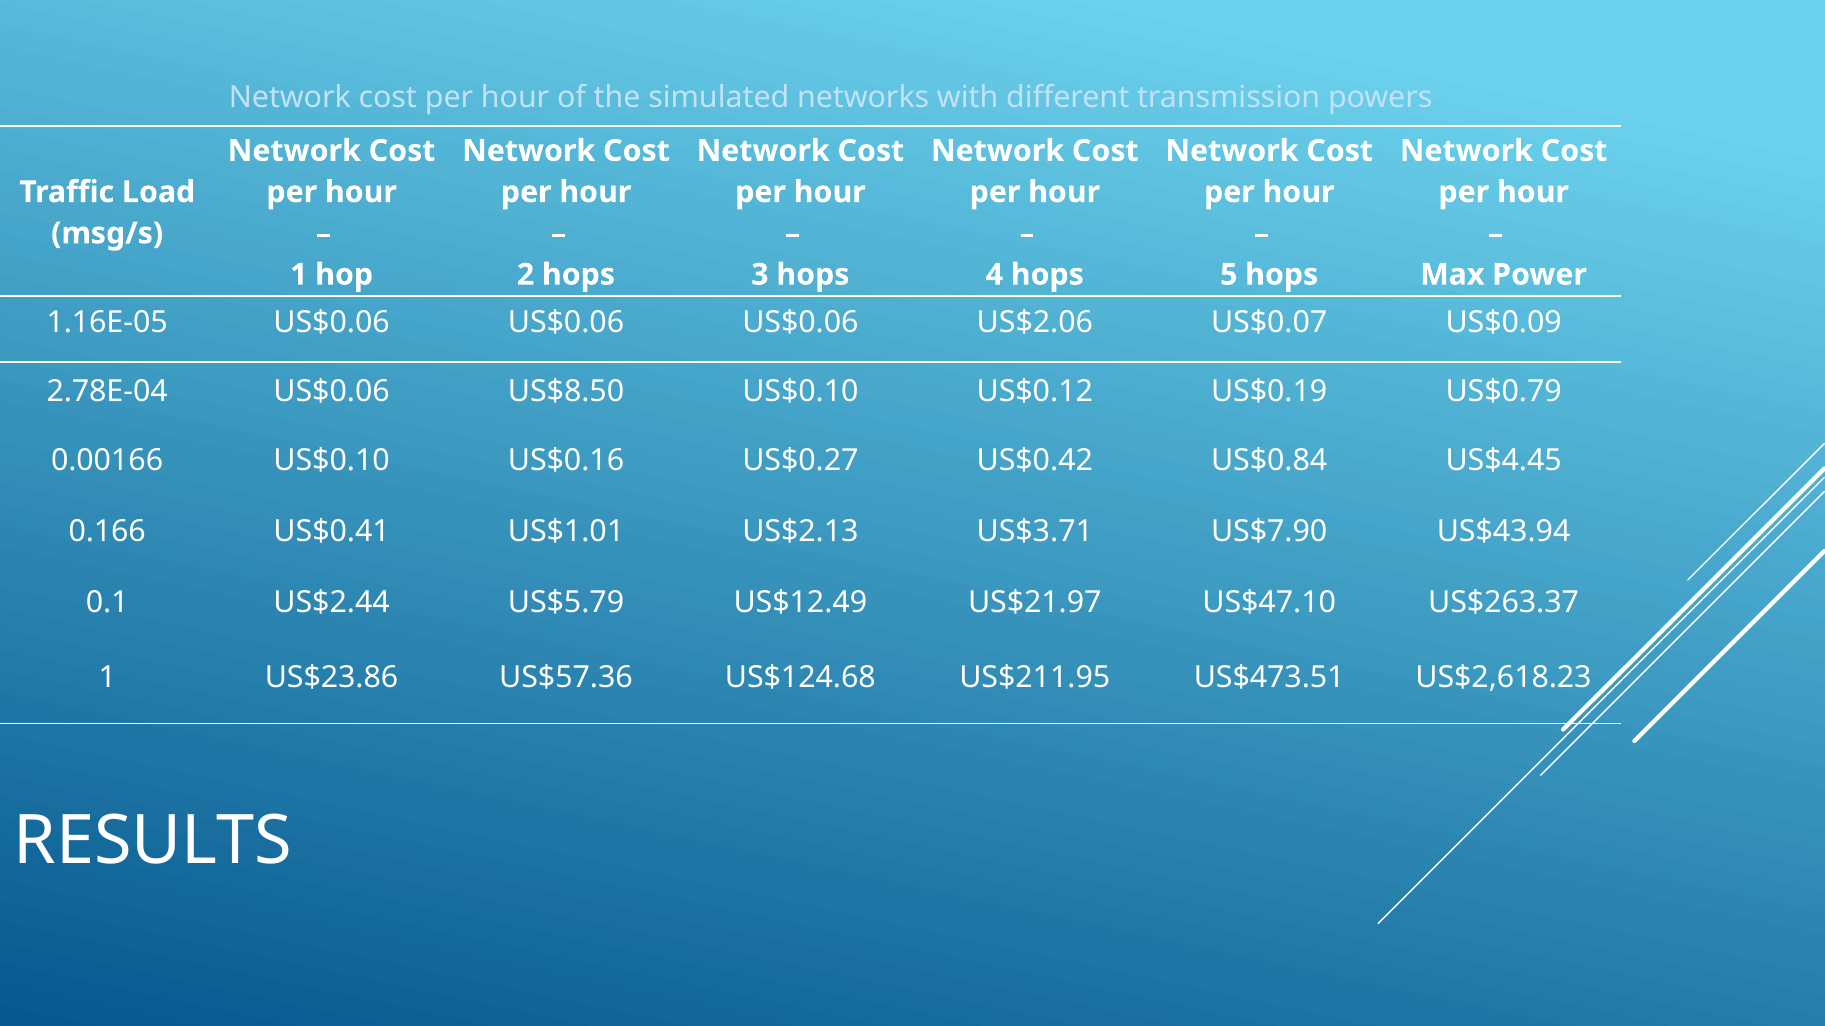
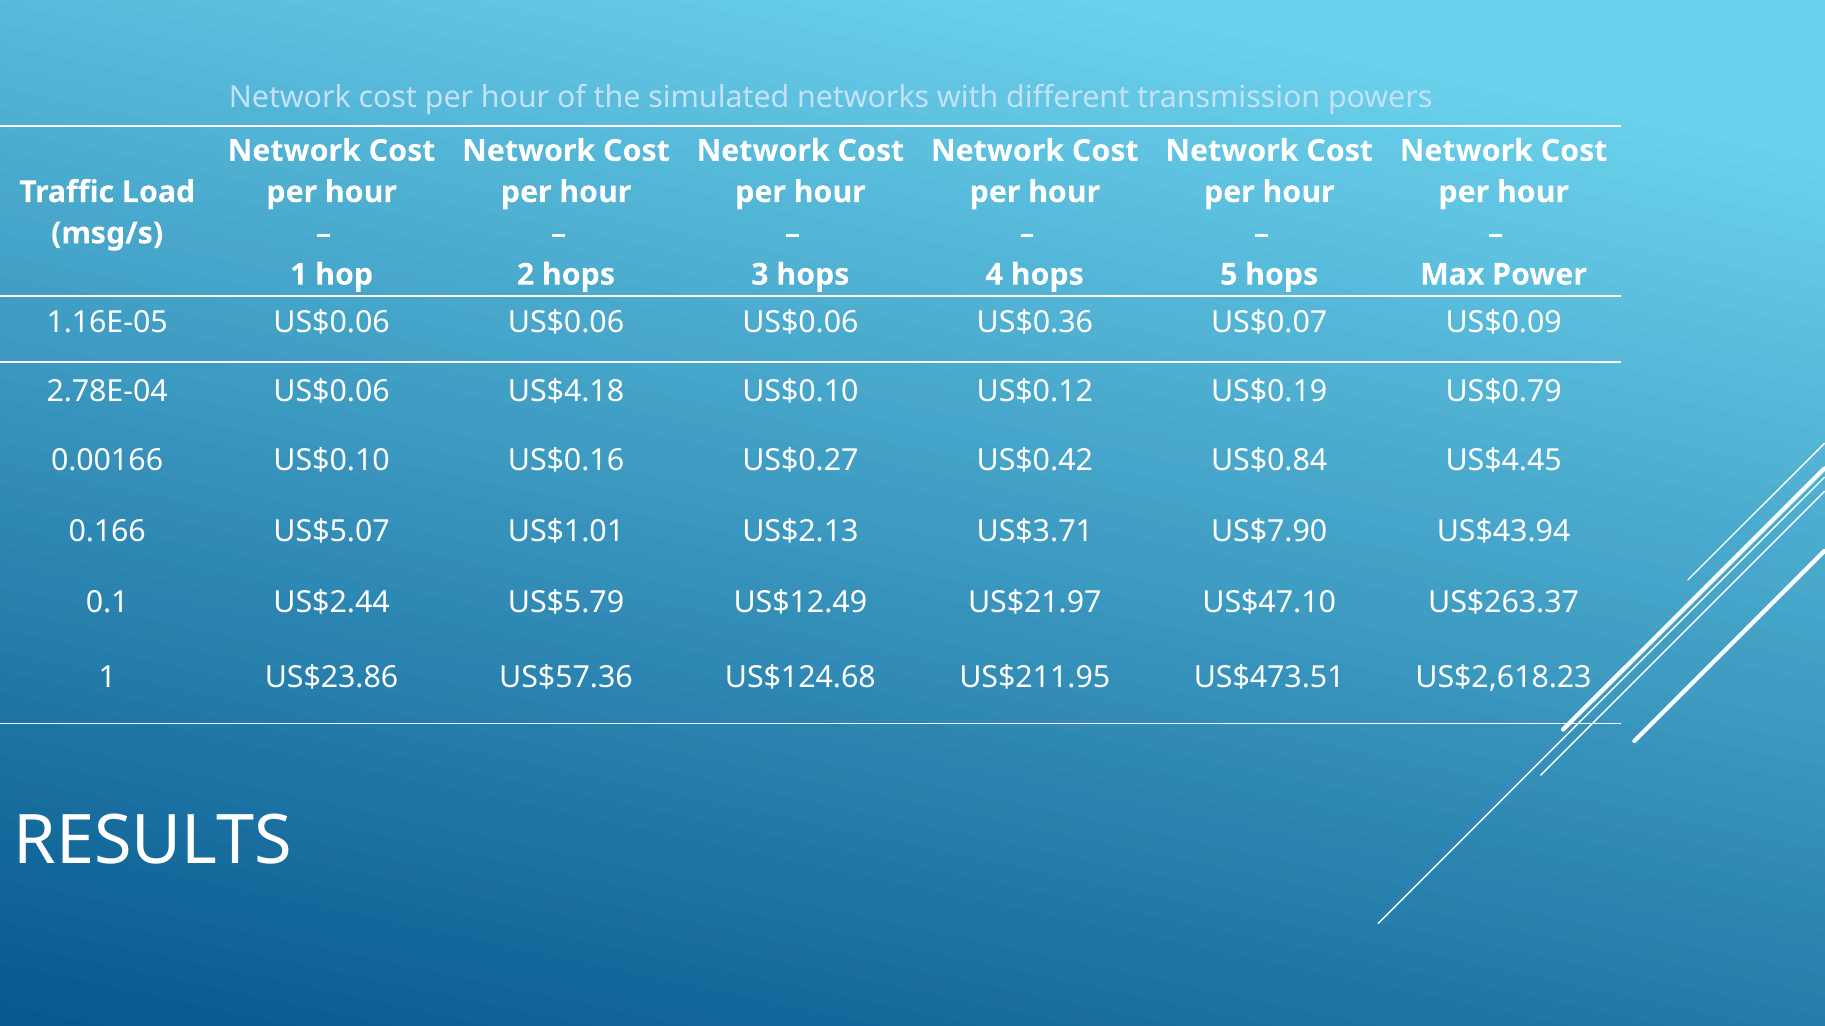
US$2.06: US$2.06 -> US$0.36 (1035, 323)
US$8.50: US$8.50 -> US$4.18 (566, 391)
US$0.41: US$0.41 -> US$5.07 (332, 531)
